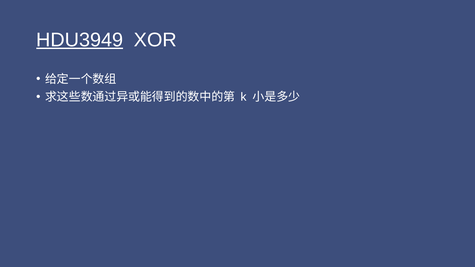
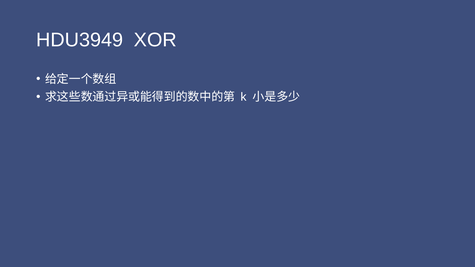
HDU3949 underline: present -> none (80, 40)
